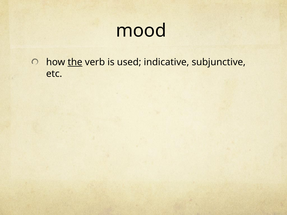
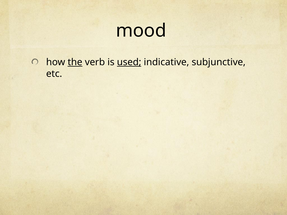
used underline: none -> present (129, 62)
